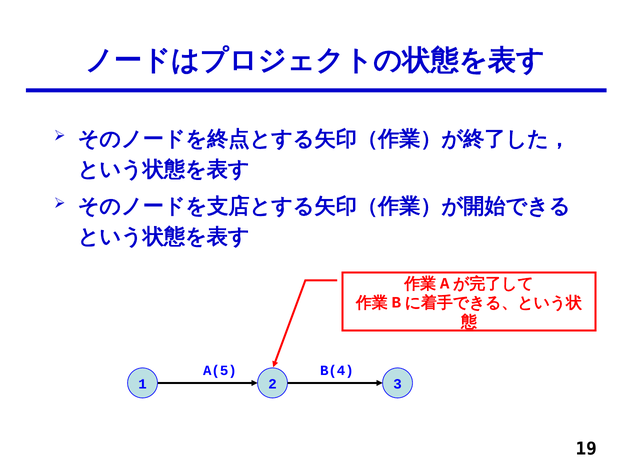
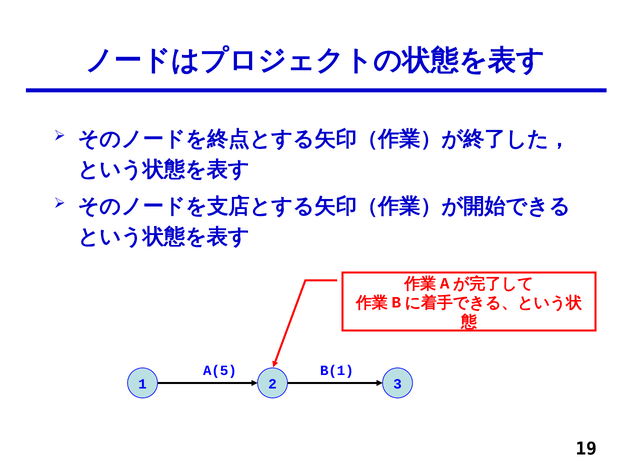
B(4: B(4 -> B(1 (337, 371)
